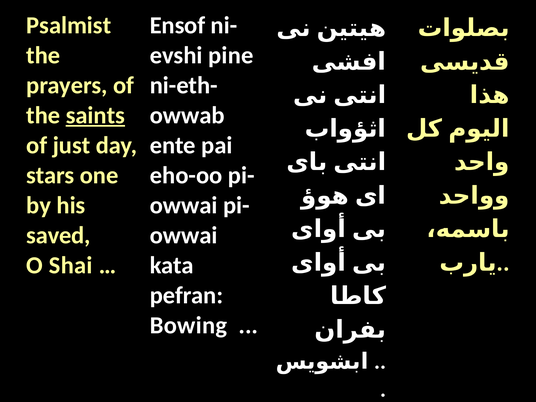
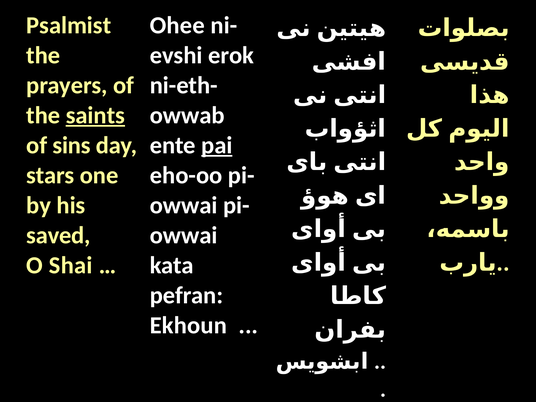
Ensof: Ensof -> Ohee (177, 25)
pine: pine -> erok (231, 55)
just: just -> sins (72, 145)
pai underline: none -> present (217, 145)
Bowing: Bowing -> Ekhoun (188, 325)
